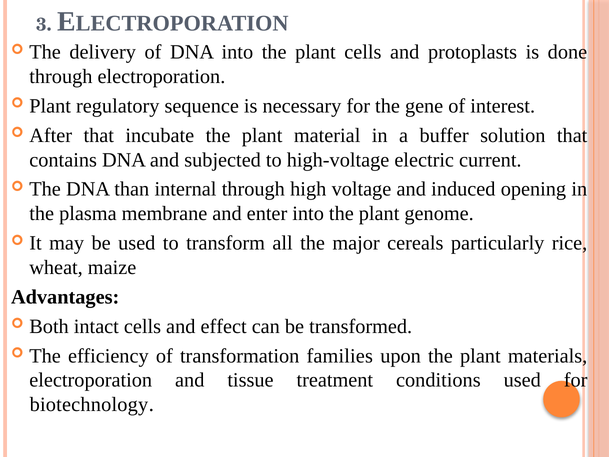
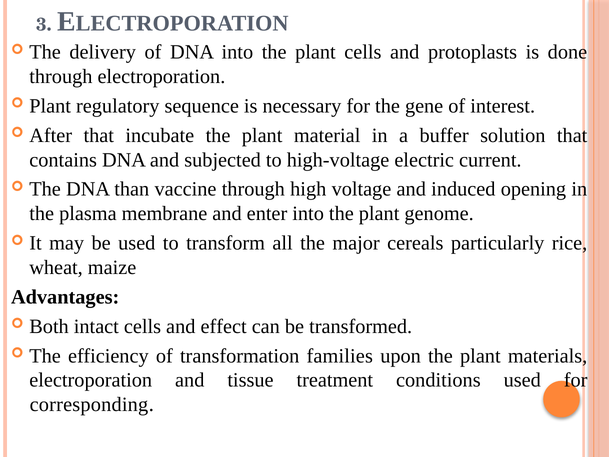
internal: internal -> vaccine (185, 189)
biotechnology: biotechnology -> corresponding (89, 404)
